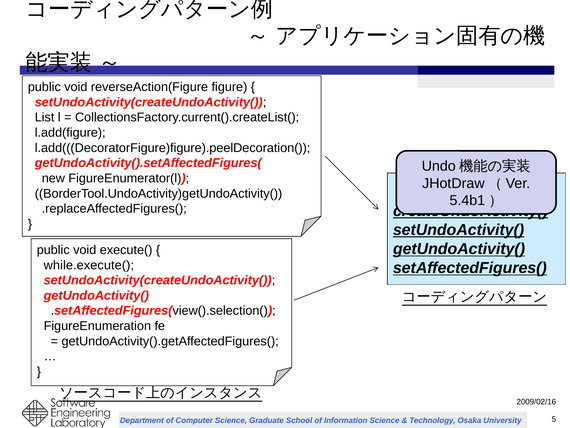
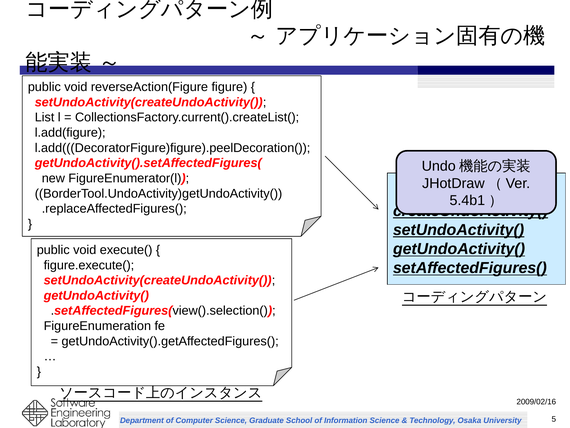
while.execute(: while.execute( -> figure.execute( (89, 265)
